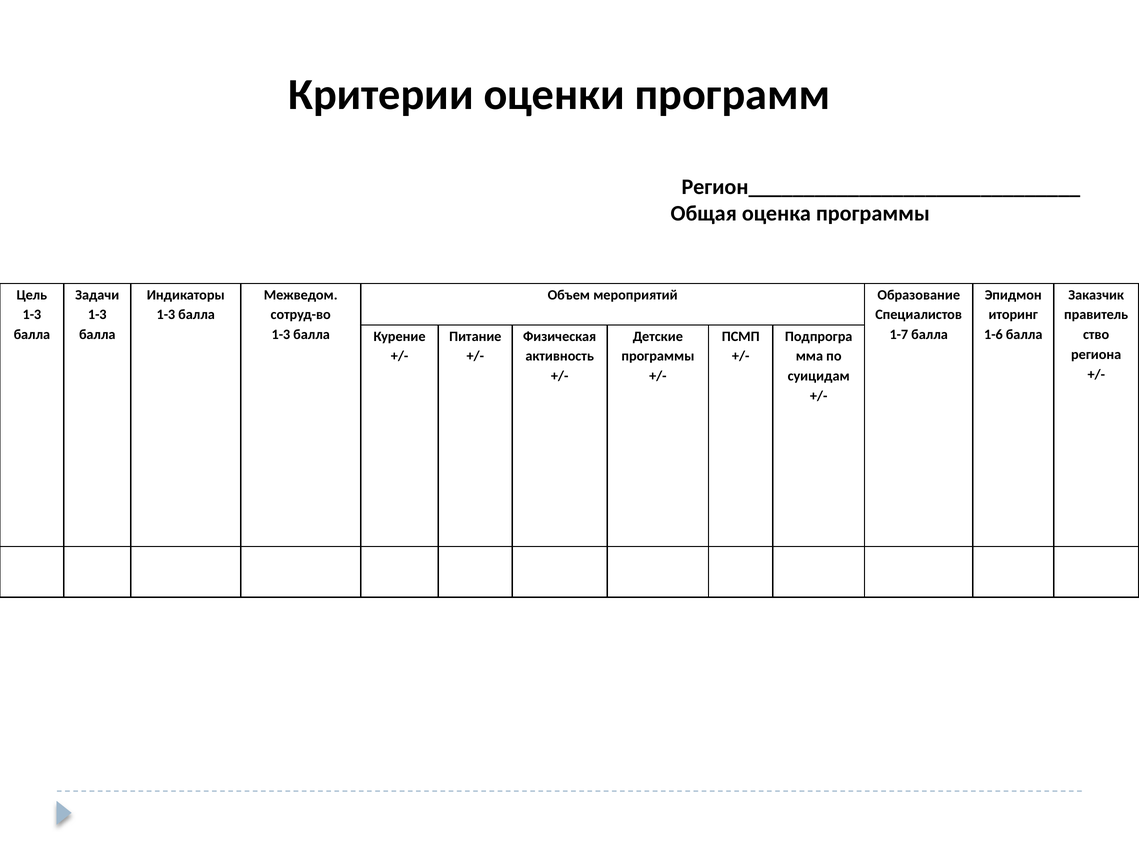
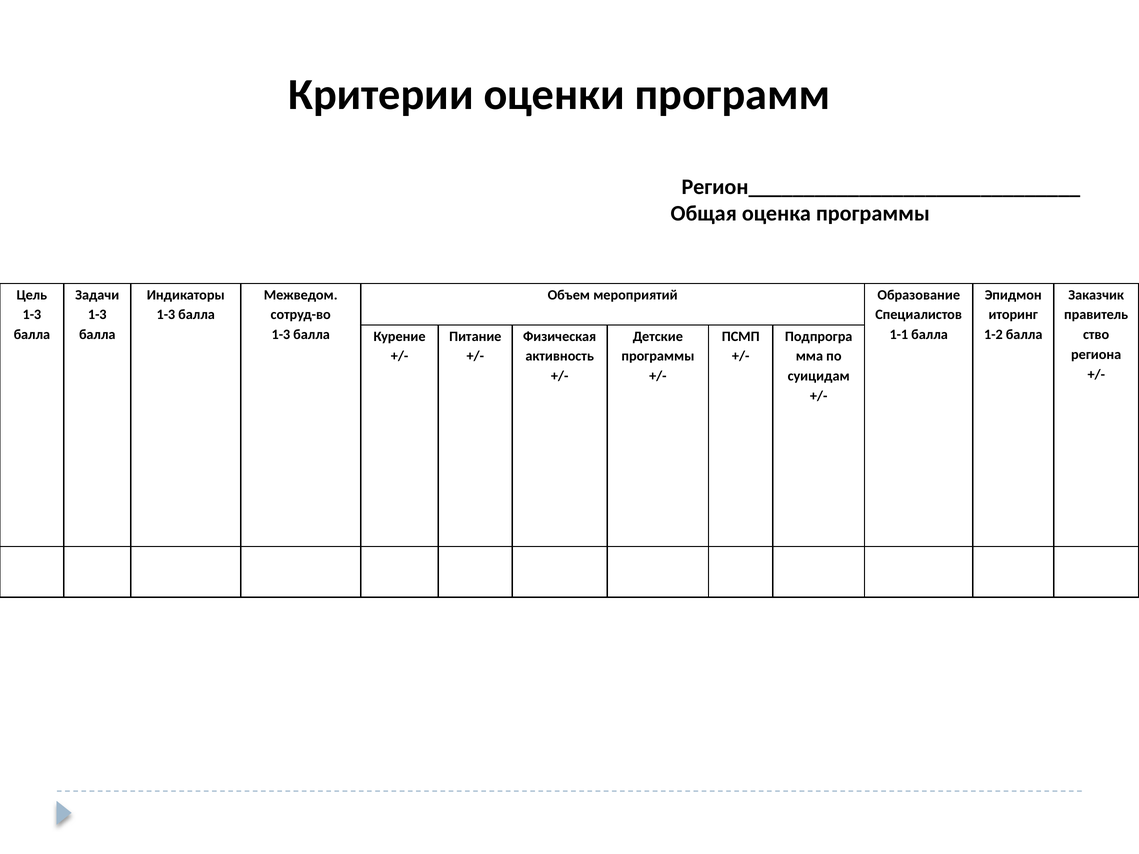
1-7: 1-7 -> 1-1 (899, 335)
1-6: 1-6 -> 1-2 (993, 335)
